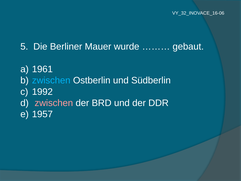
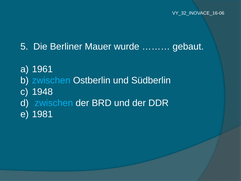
1992: 1992 -> 1948 (42, 92)
zwischen colour: pink -> light blue (54, 103)
1957: 1957 -> 1981 (42, 114)
